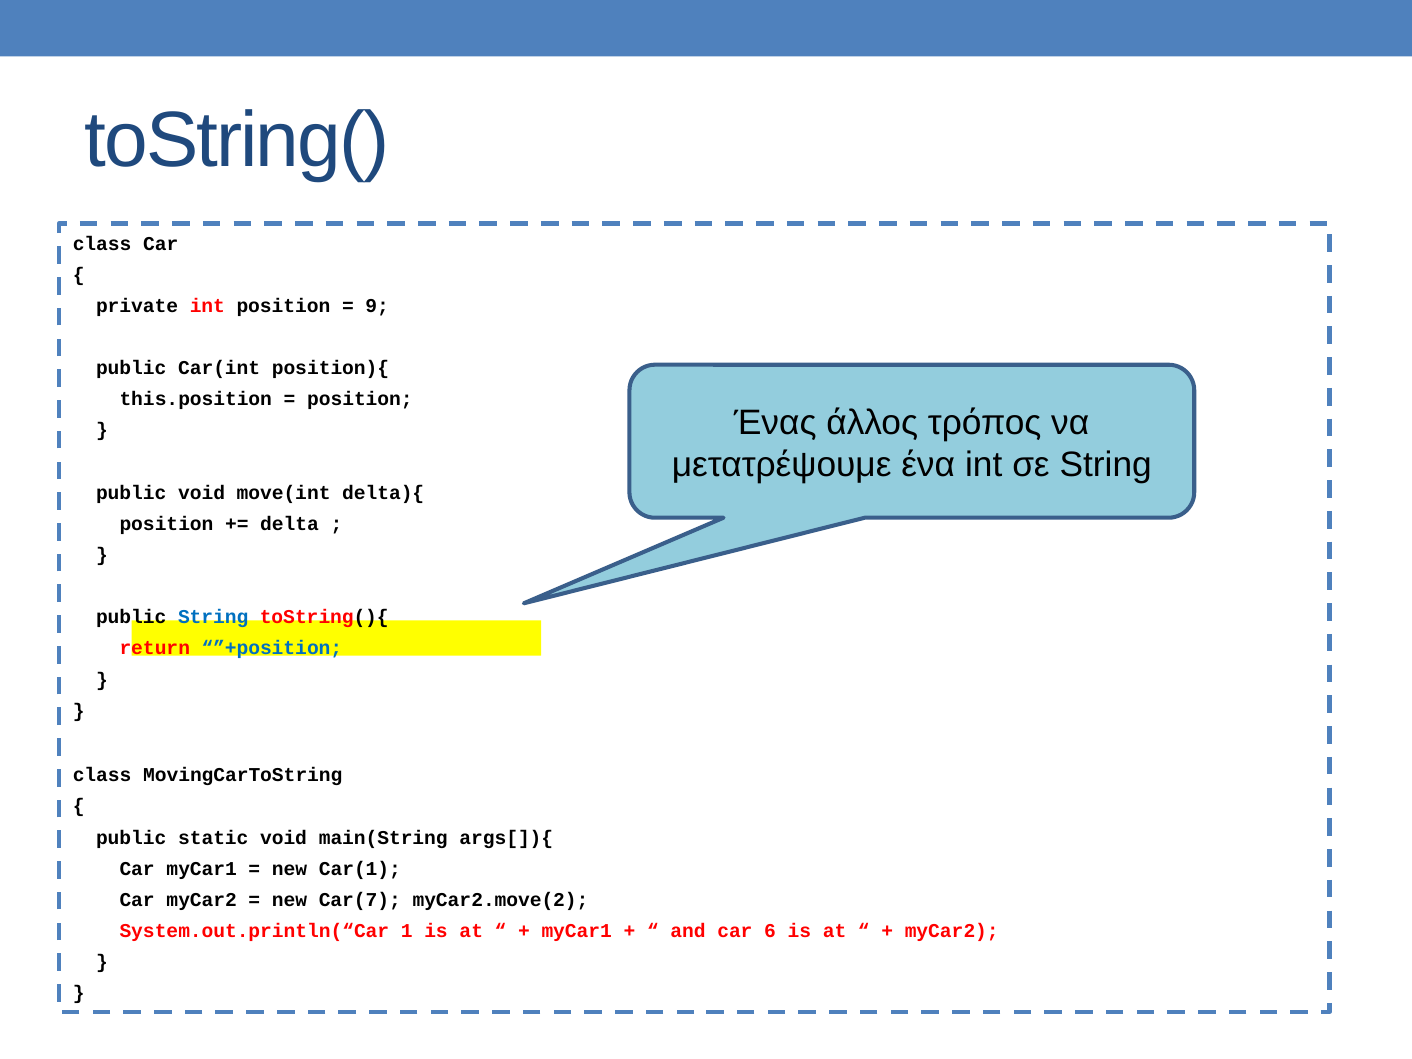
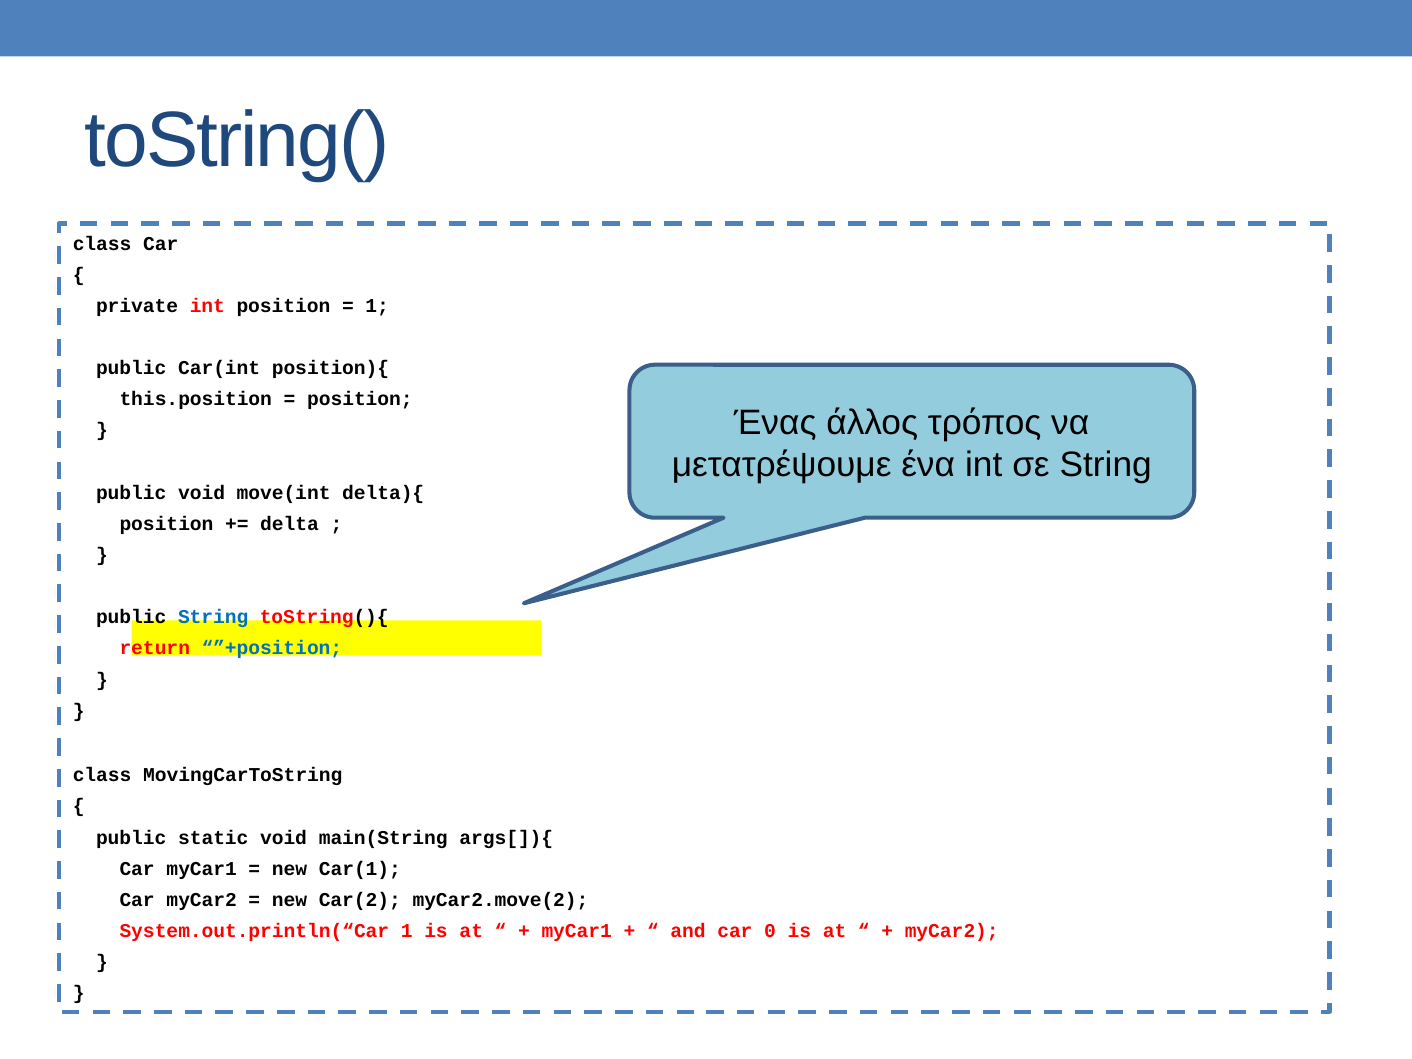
9: 9 -> 1 (377, 306)
Car(7: Car(7 -> Car(2 (360, 900)
6: 6 -> 0 (770, 931)
